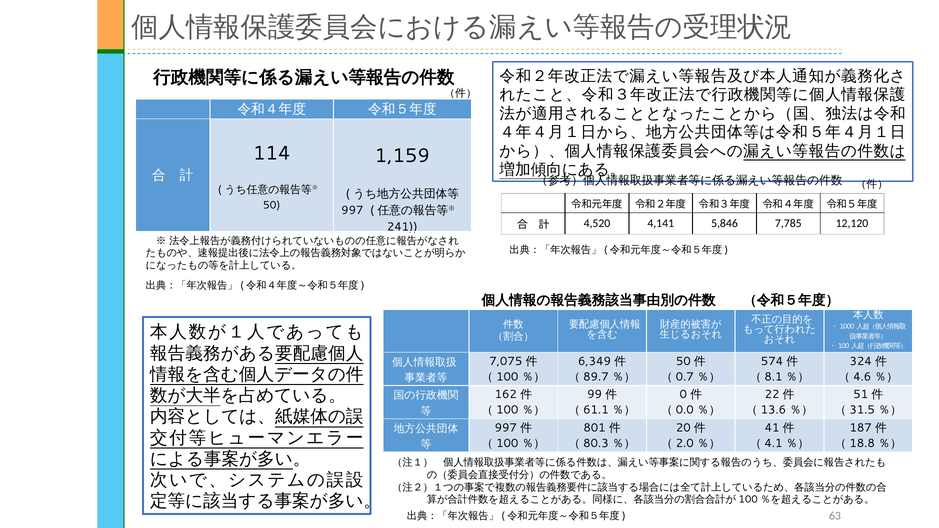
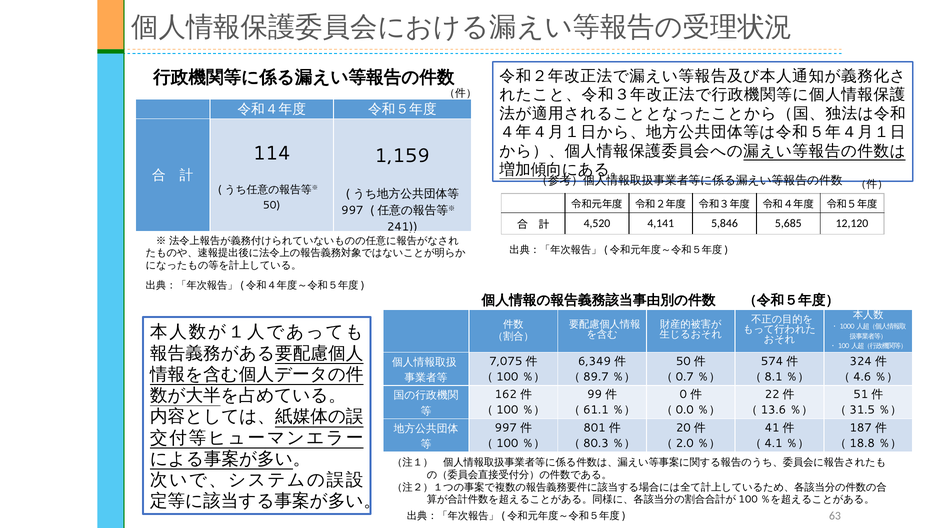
7,785: 7,785 -> 5,685 (788, 224)
